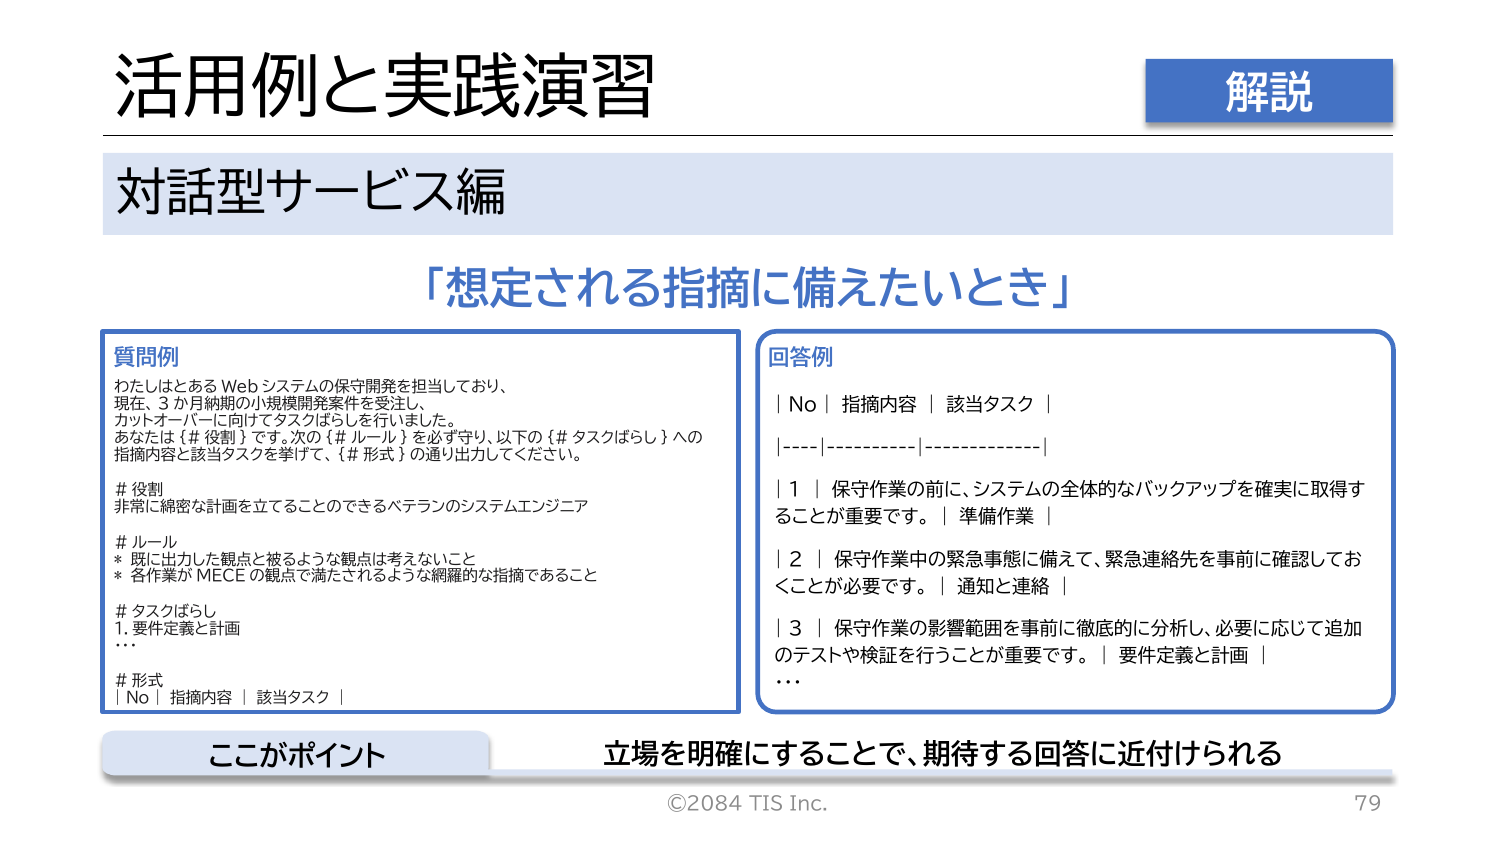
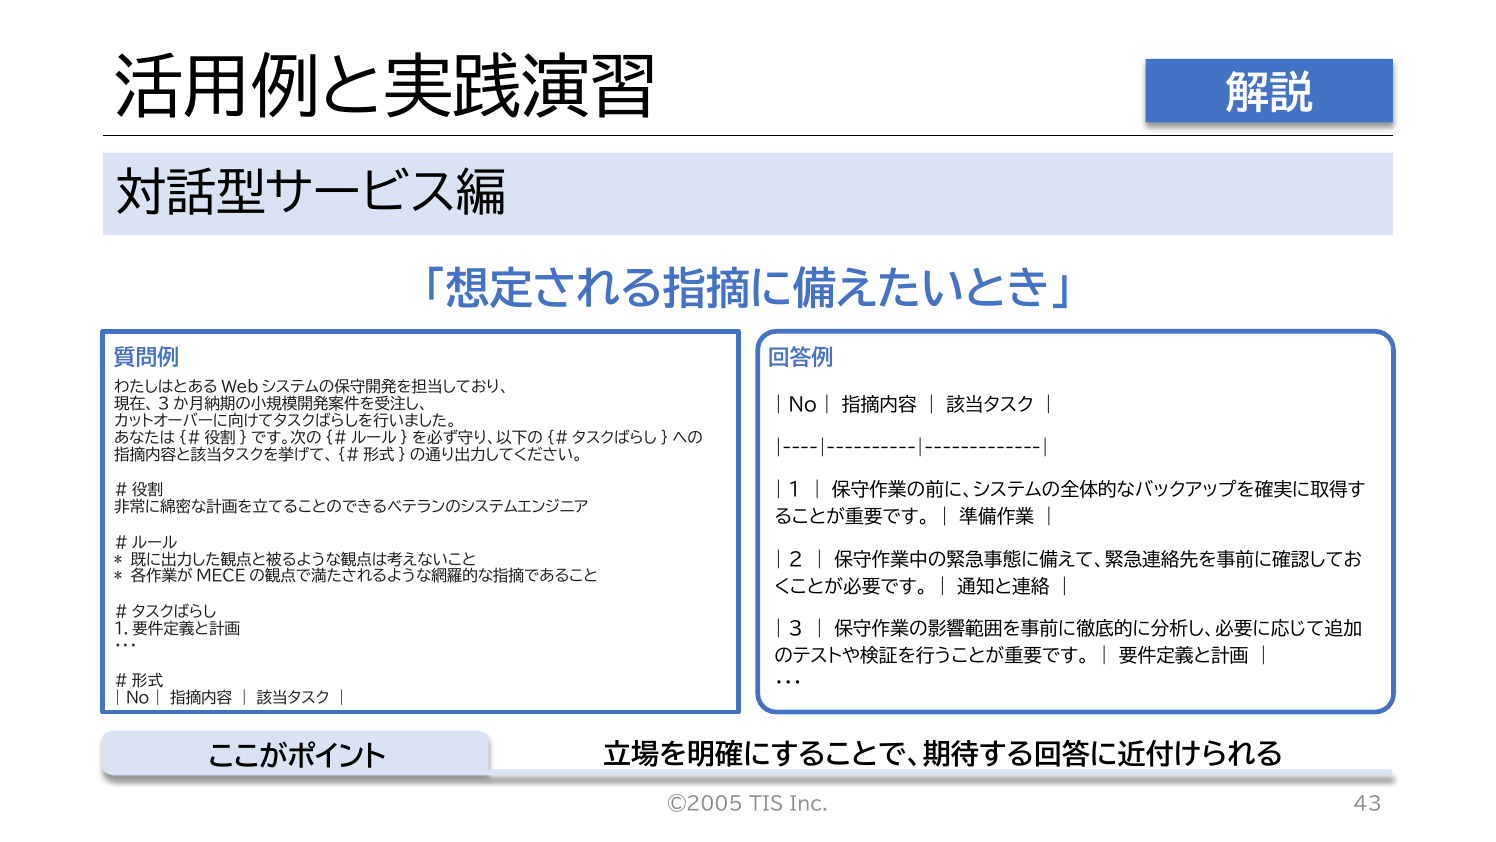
©2084: ©2084 -> ©2005 (705, 804)
79: 79 -> 43 (1368, 804)
